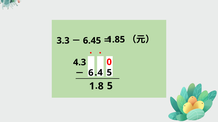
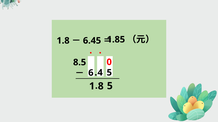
3.3: 3.3 -> 1.8 (63, 41)
4.3: 4.3 -> 8.5 (80, 63)
